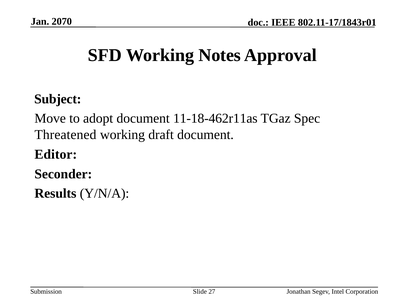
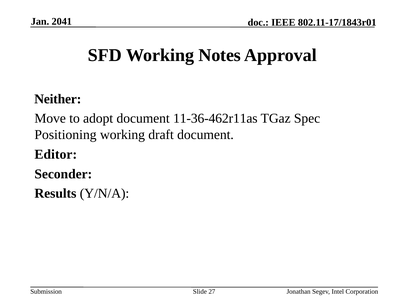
2070: 2070 -> 2041 (62, 21)
Subject: Subject -> Neither (58, 99)
11-18-462r11as: 11-18-462r11as -> 11-36-462r11as (215, 118)
Threatened: Threatened -> Positioning (66, 135)
